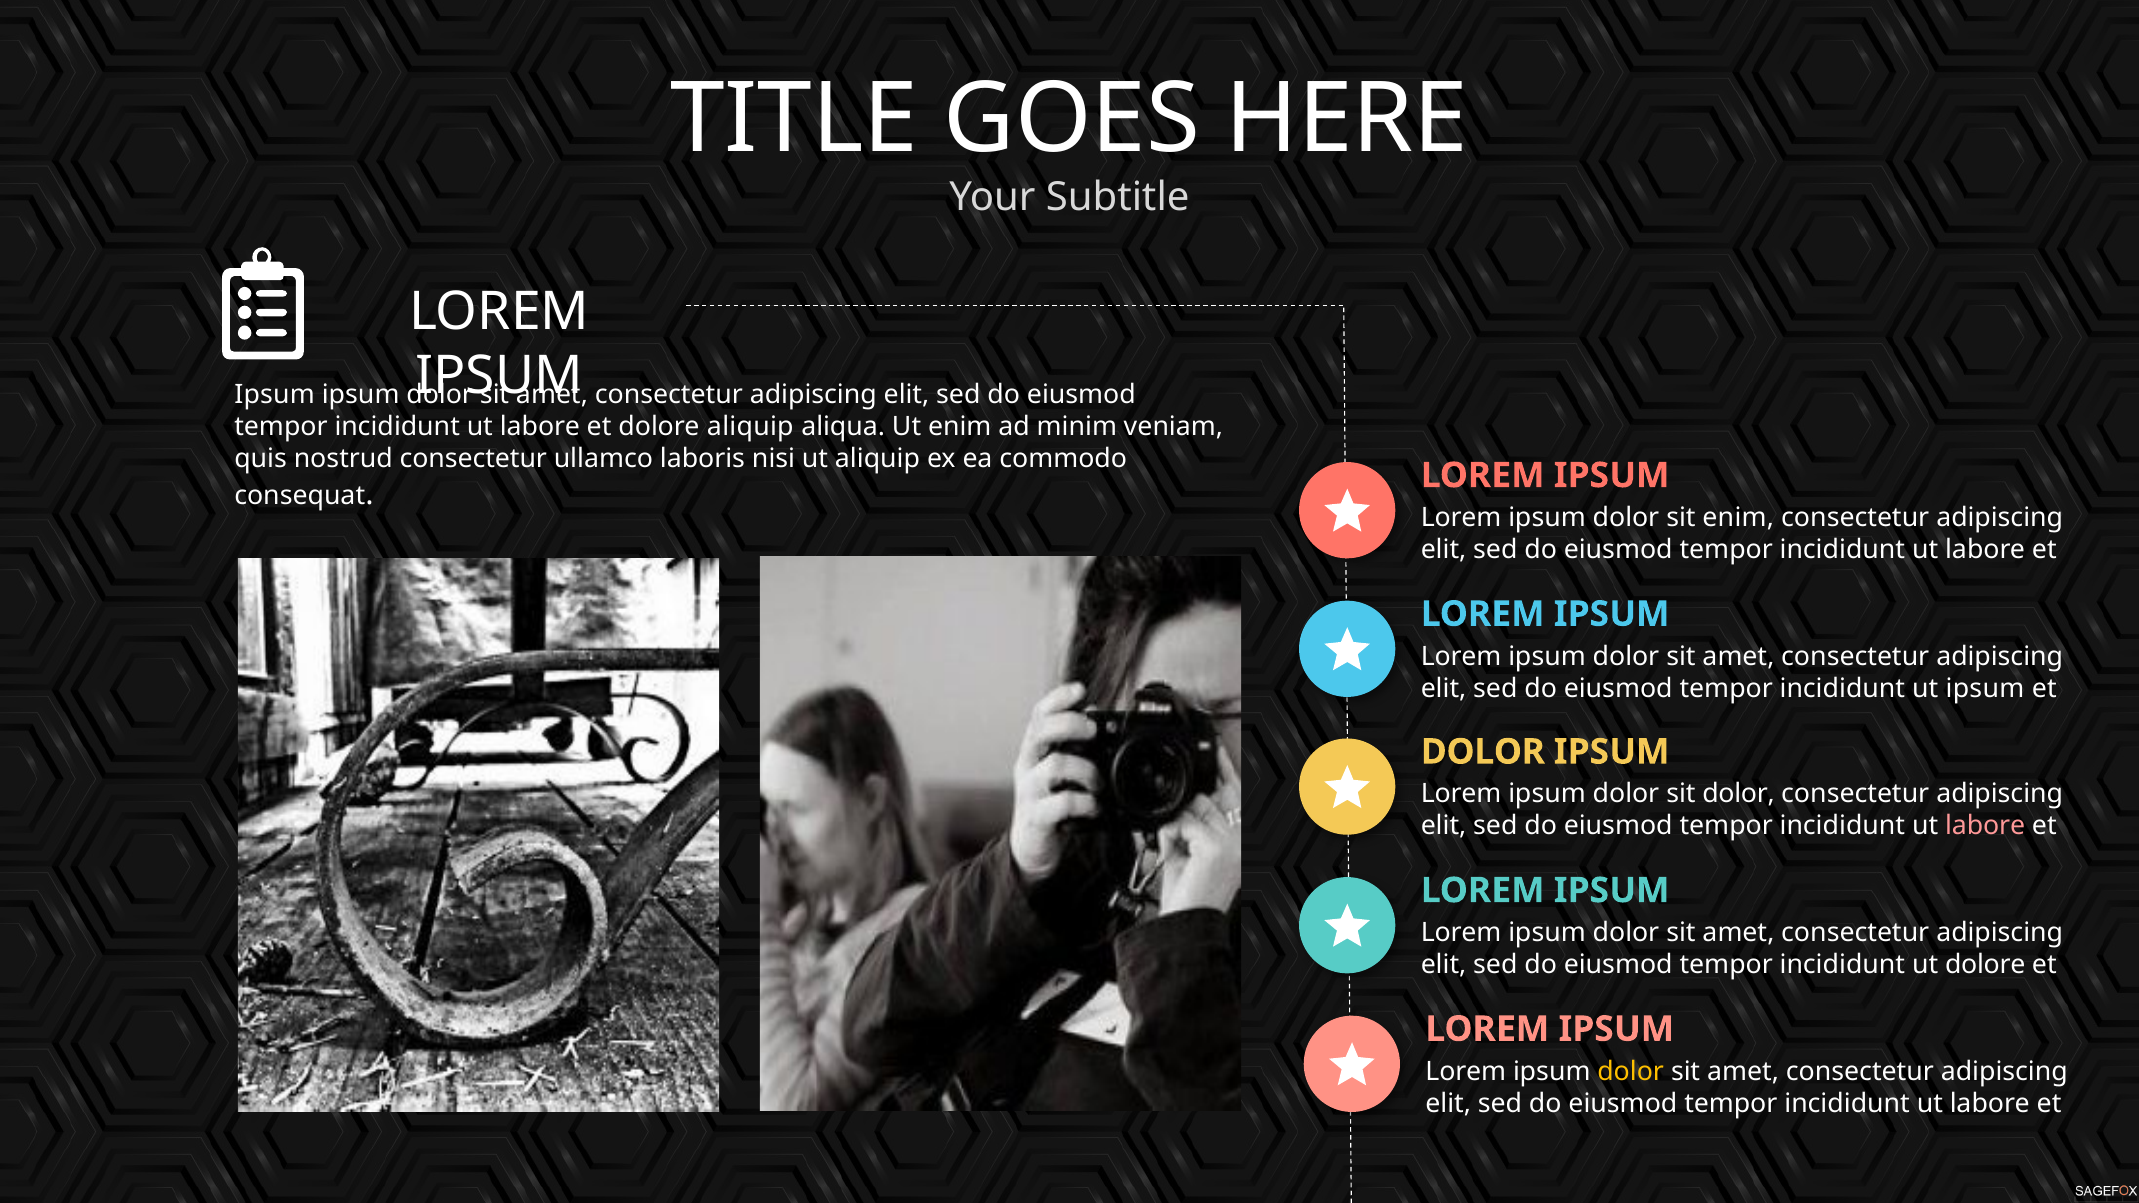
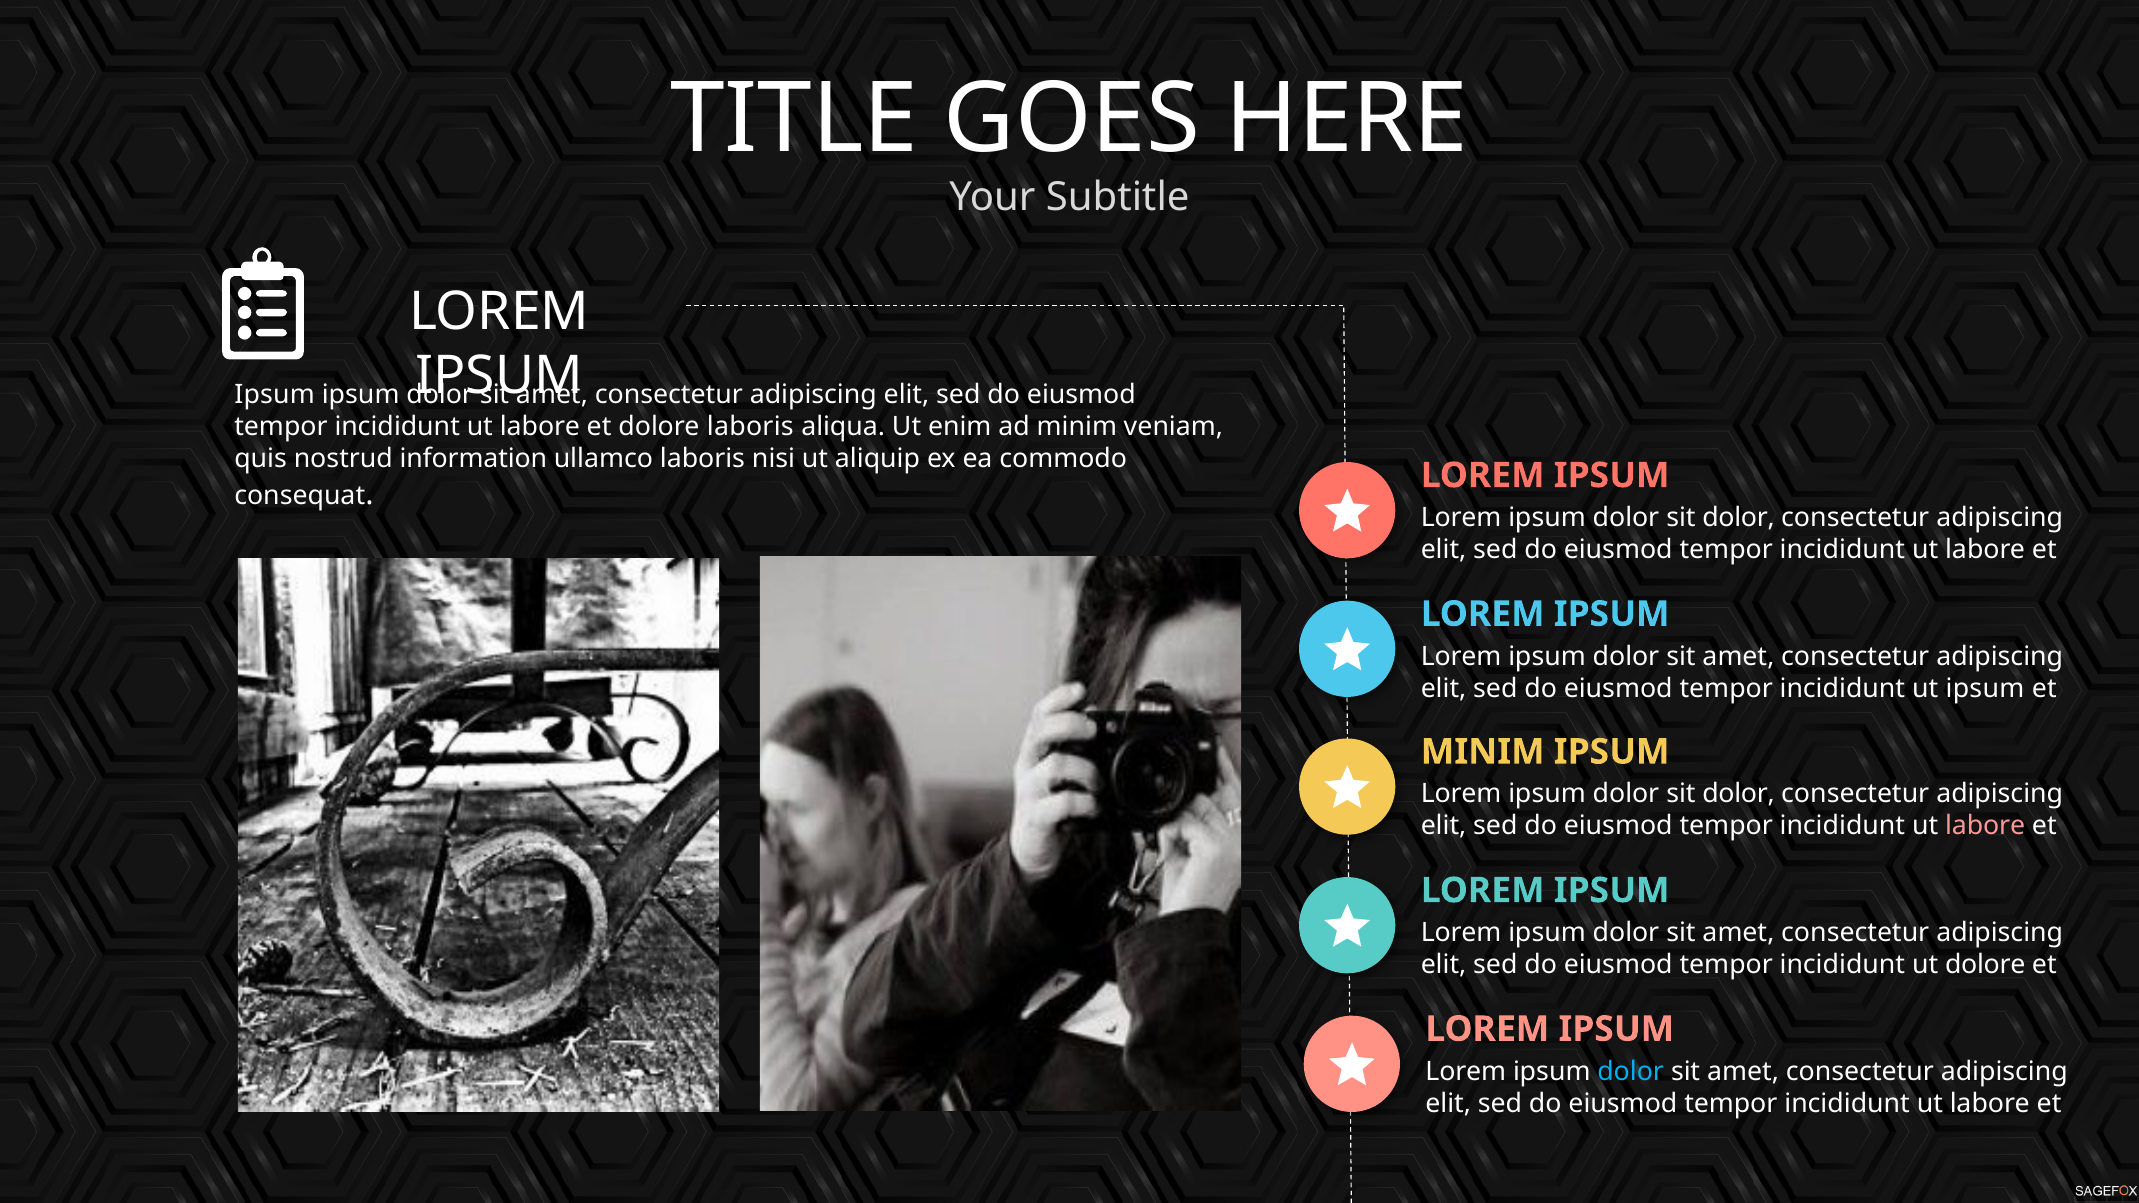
dolore aliquip: aliquip -> laboris (750, 427)
nostrud consectetur: consectetur -> information (473, 459)
enim: enim -> dolor (1739, 518)
DOLOR: DOLOR -> MINIM (1483, 752)
dolor colour: yellow -> light blue (1631, 1071)
